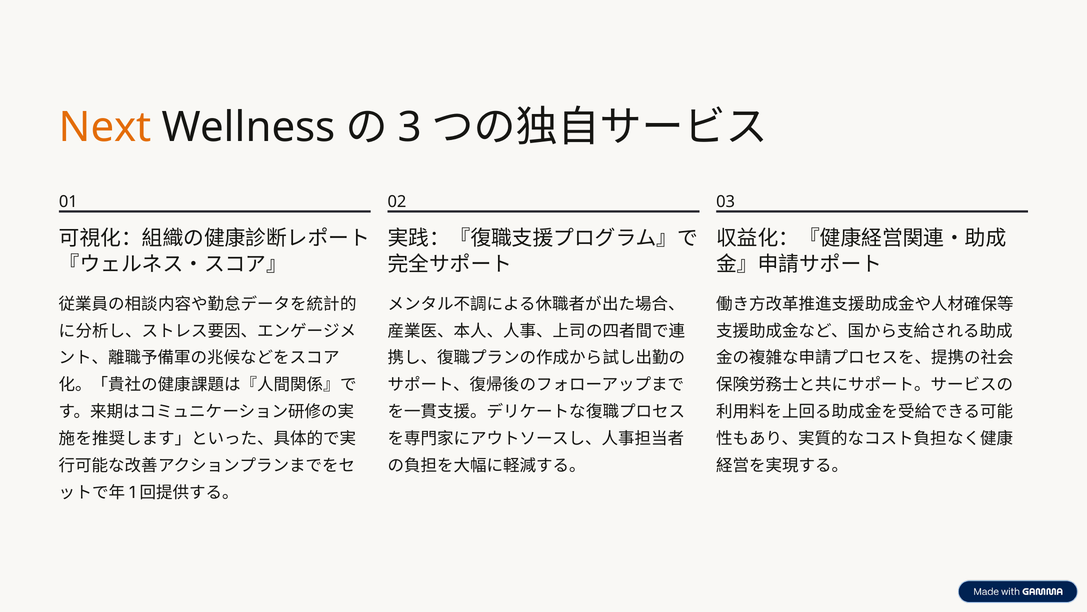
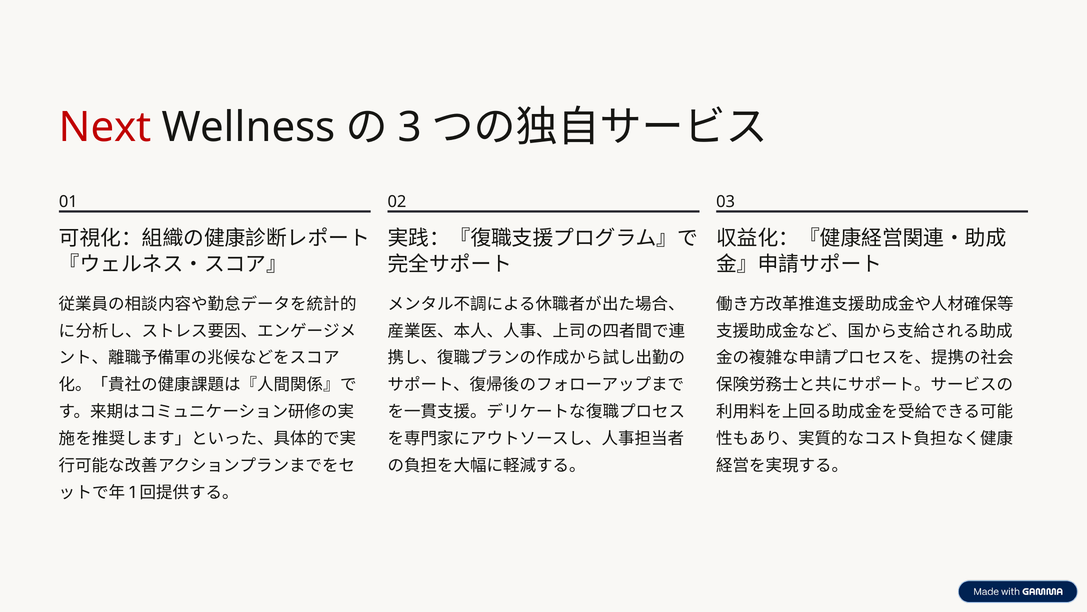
Next colour: orange -> red (105, 127)
